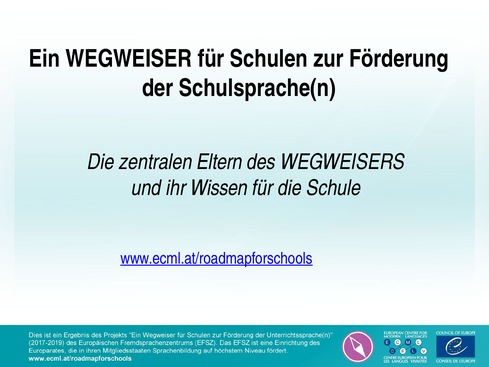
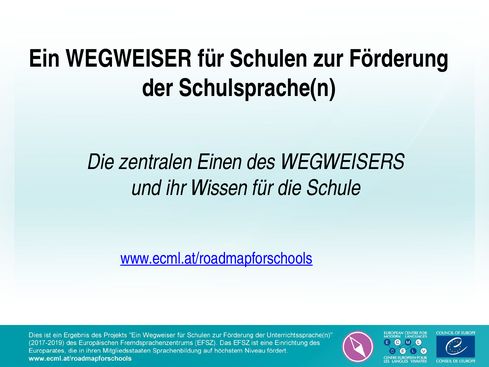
Eltern: Eltern -> Einen (220, 162)
